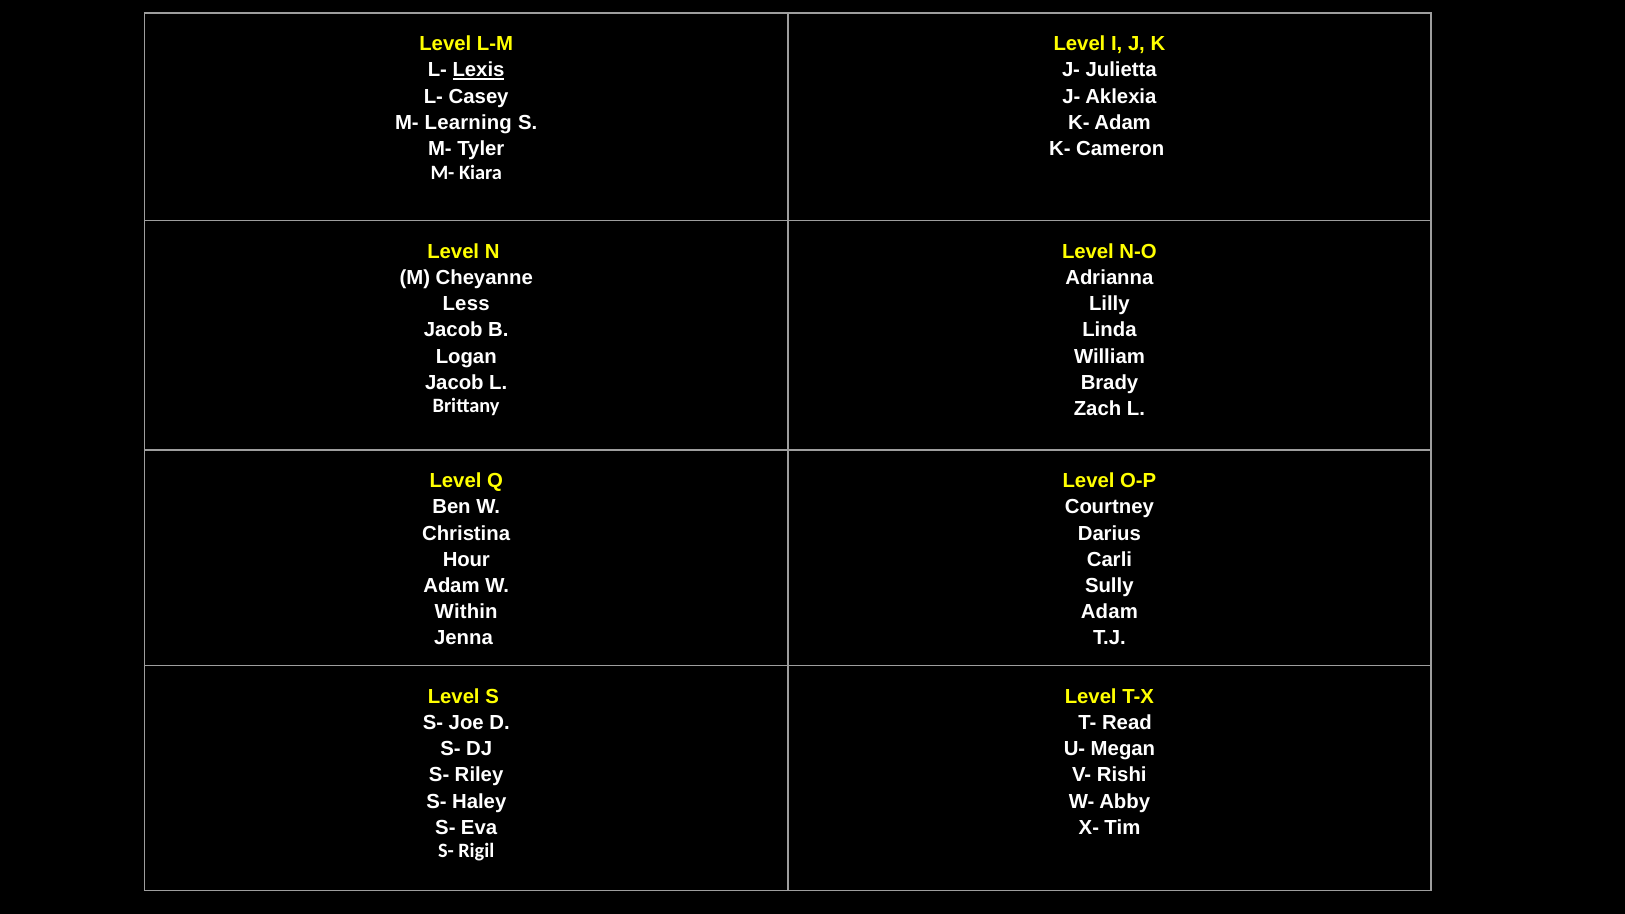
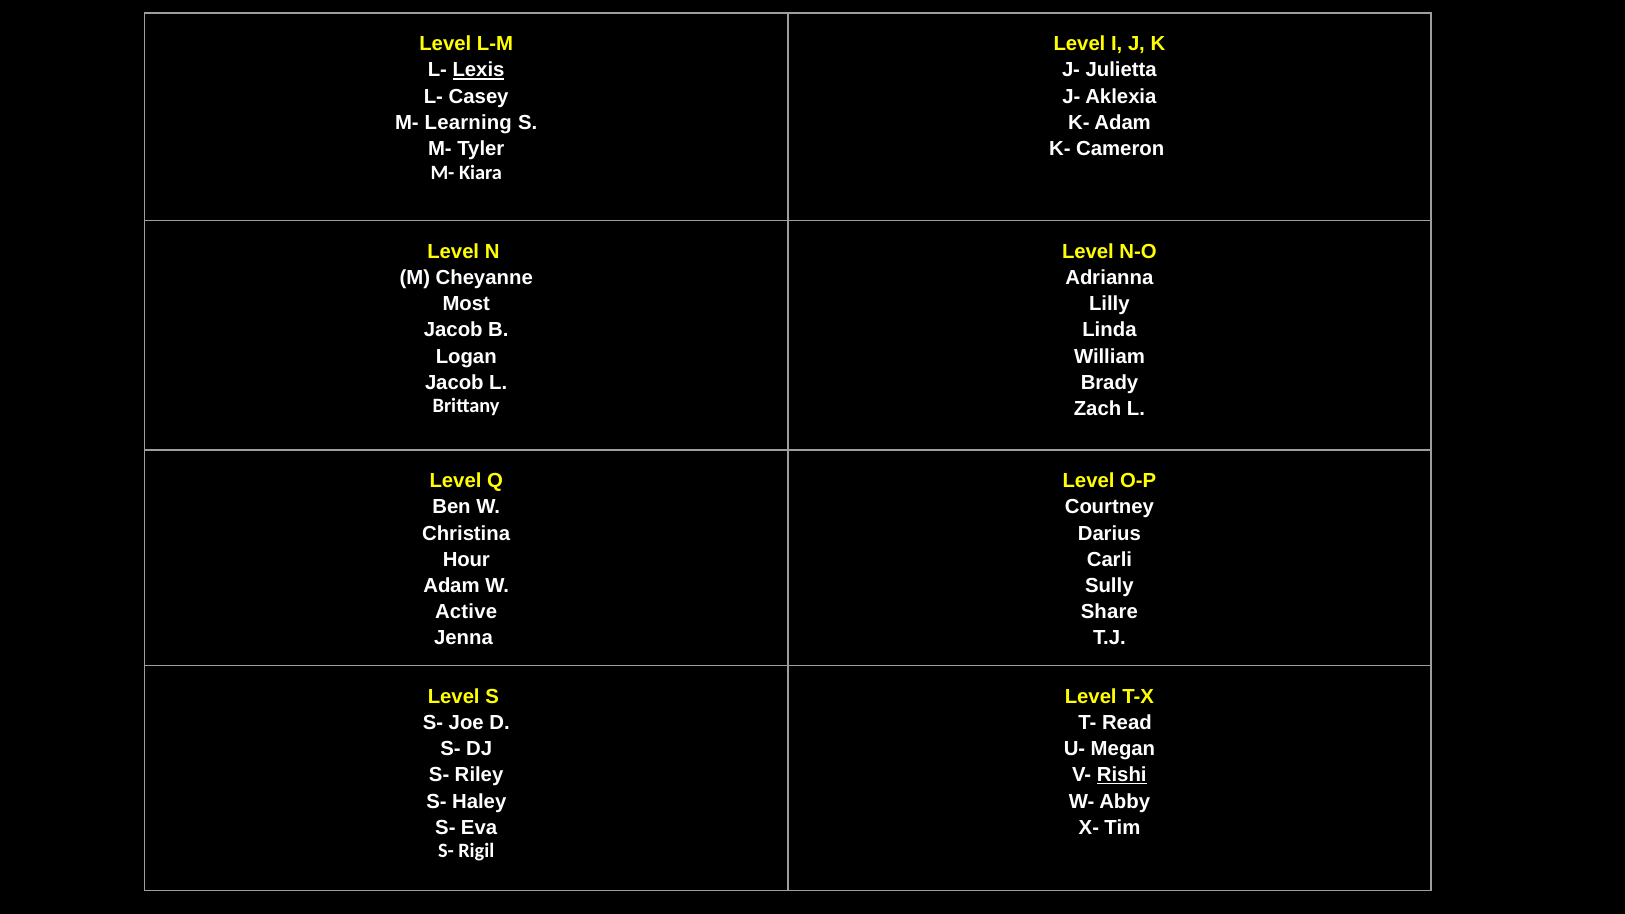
Less: Less -> Most (466, 304)
Within: Within -> Active (466, 612)
Adam: Adam -> Share (1109, 612)
Rishi underline: none -> present (1122, 775)
